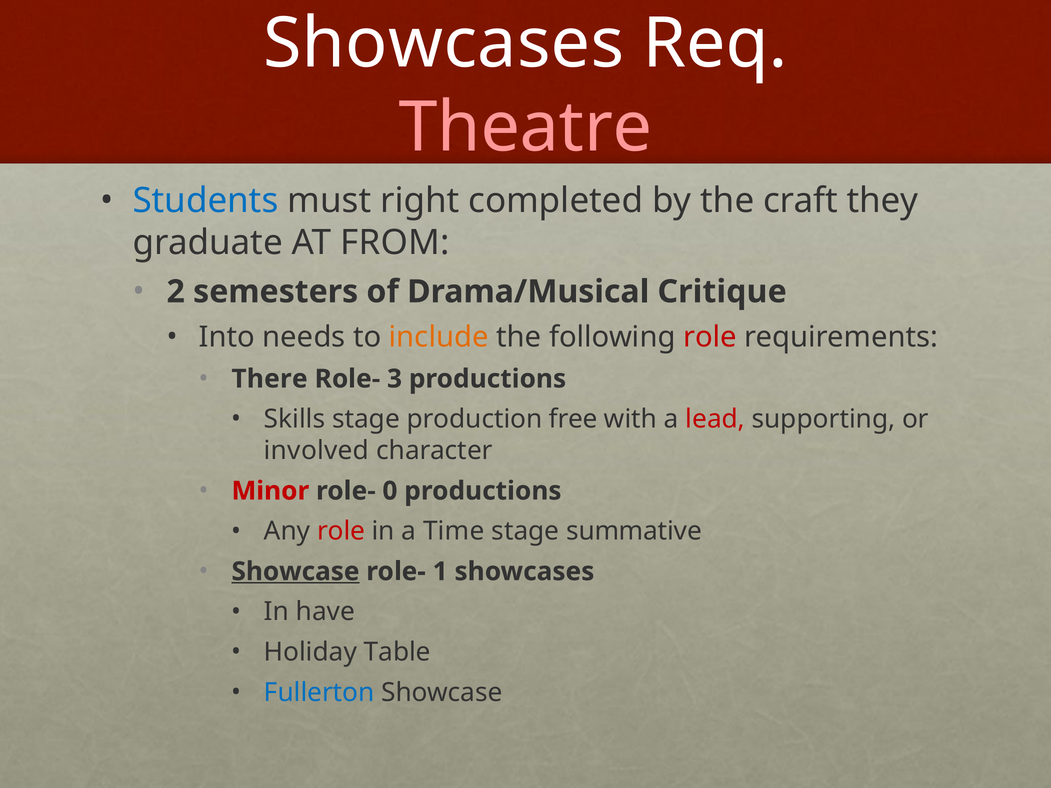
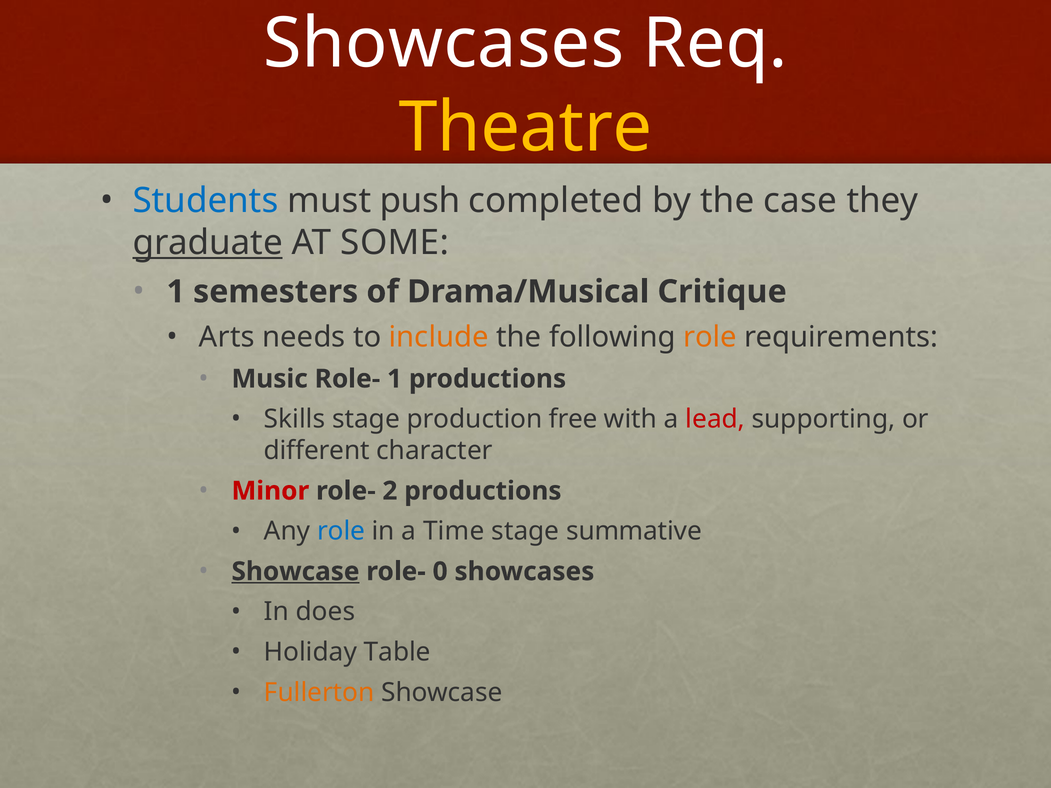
Theatre colour: pink -> yellow (525, 128)
right: right -> push (420, 201)
craft: craft -> case (800, 201)
graduate underline: none -> present (208, 243)
FROM: FROM -> SOME (395, 243)
2: 2 -> 1 (176, 292)
Into: Into -> Arts (227, 337)
role colour: red -> orange (710, 337)
There: There -> Music (270, 379)
Role- 3: 3 -> 1 (395, 379)
involved: involved -> different (317, 451)
0: 0 -> 2 (390, 491)
role colour: red -> blue (341, 531)
1: 1 -> 0 (440, 572)
have: have -> does (325, 612)
Fullerton colour: blue -> orange (319, 693)
